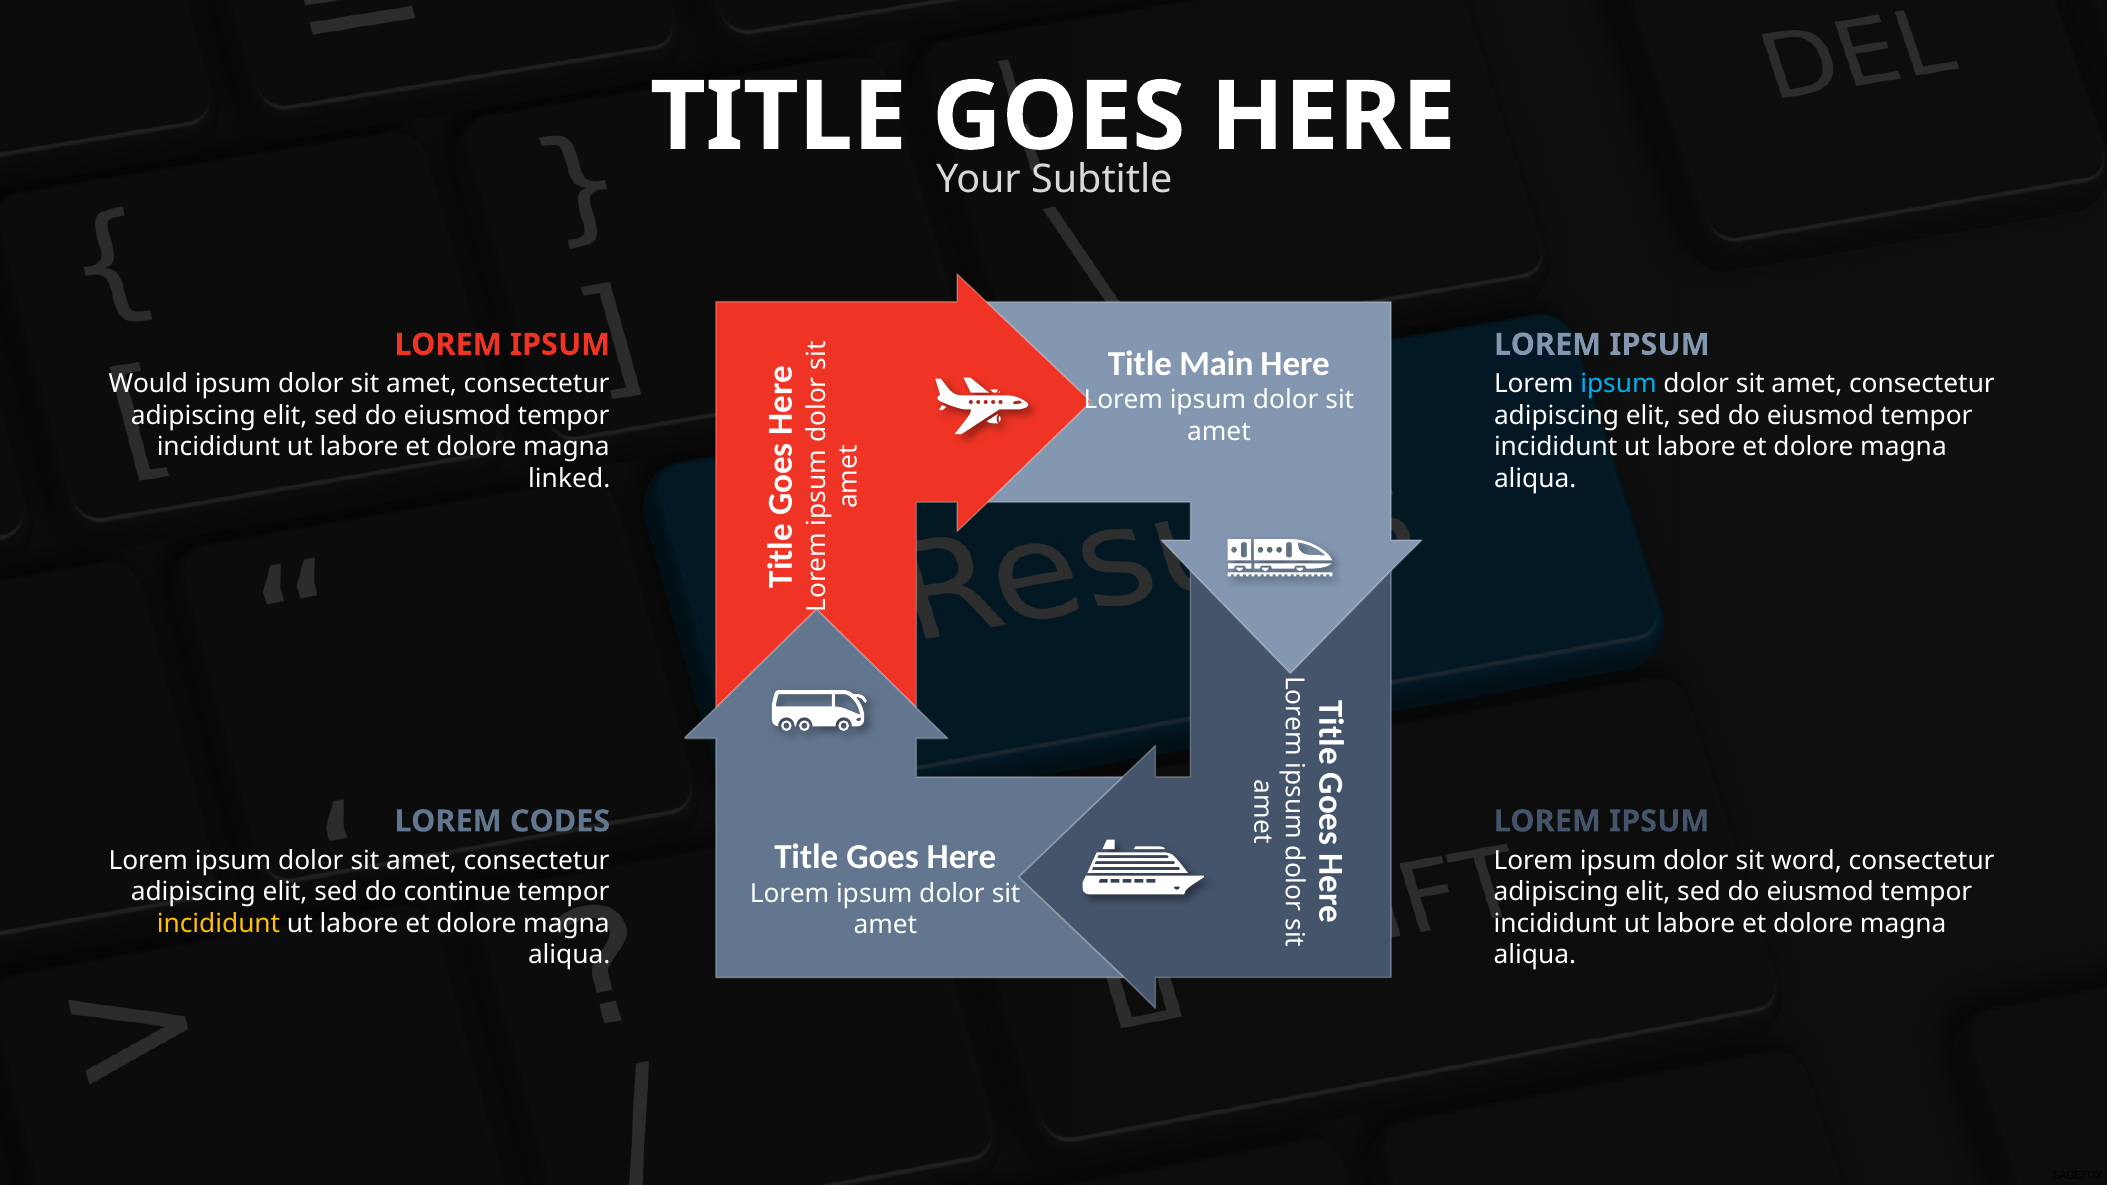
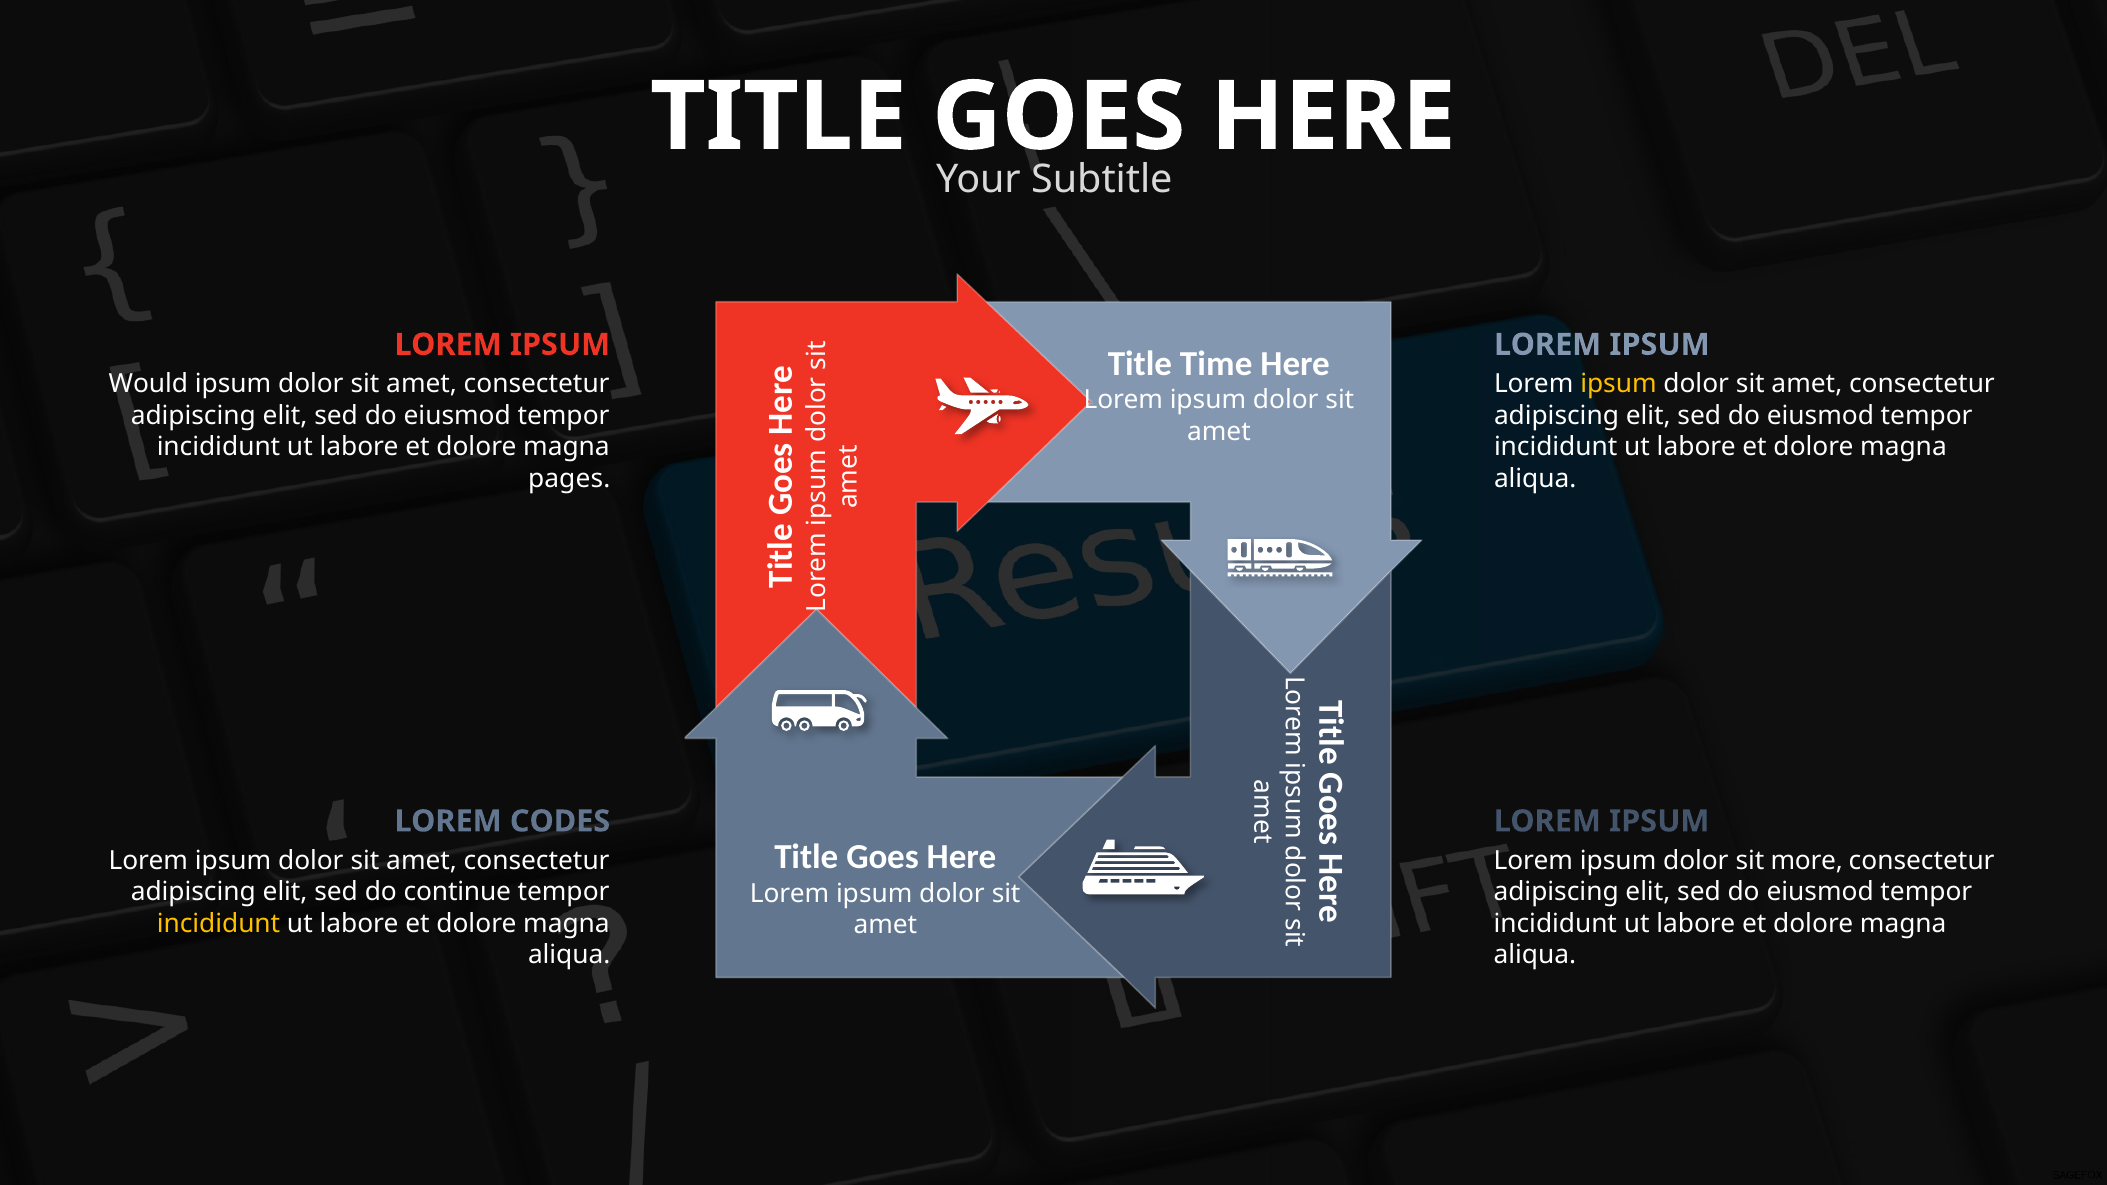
Main: Main -> Time (1216, 364)
ipsum colour: light blue -> yellow (1618, 384)
linked: linked -> pages (569, 479)
word: word -> more (1807, 861)
